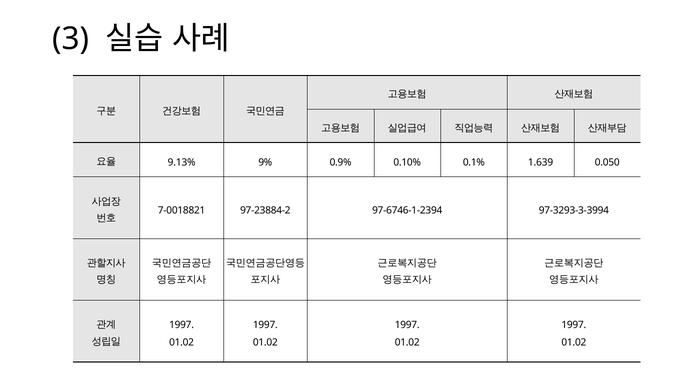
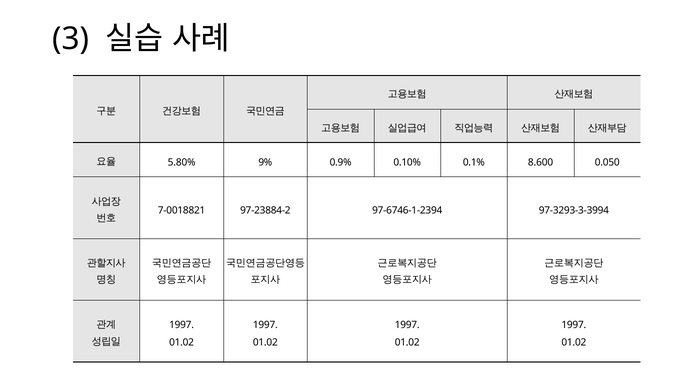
9.13%: 9.13% -> 5.80% (182, 162)
1.639: 1.639 -> 8.600 (541, 162)
